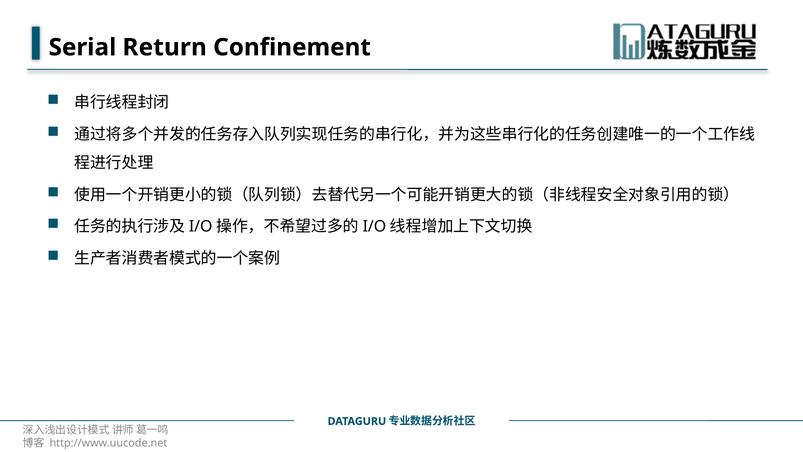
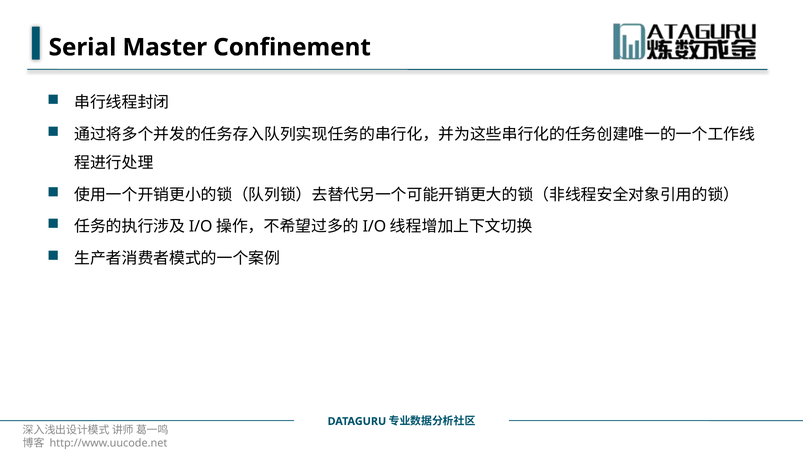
Return: Return -> Master (165, 47)
